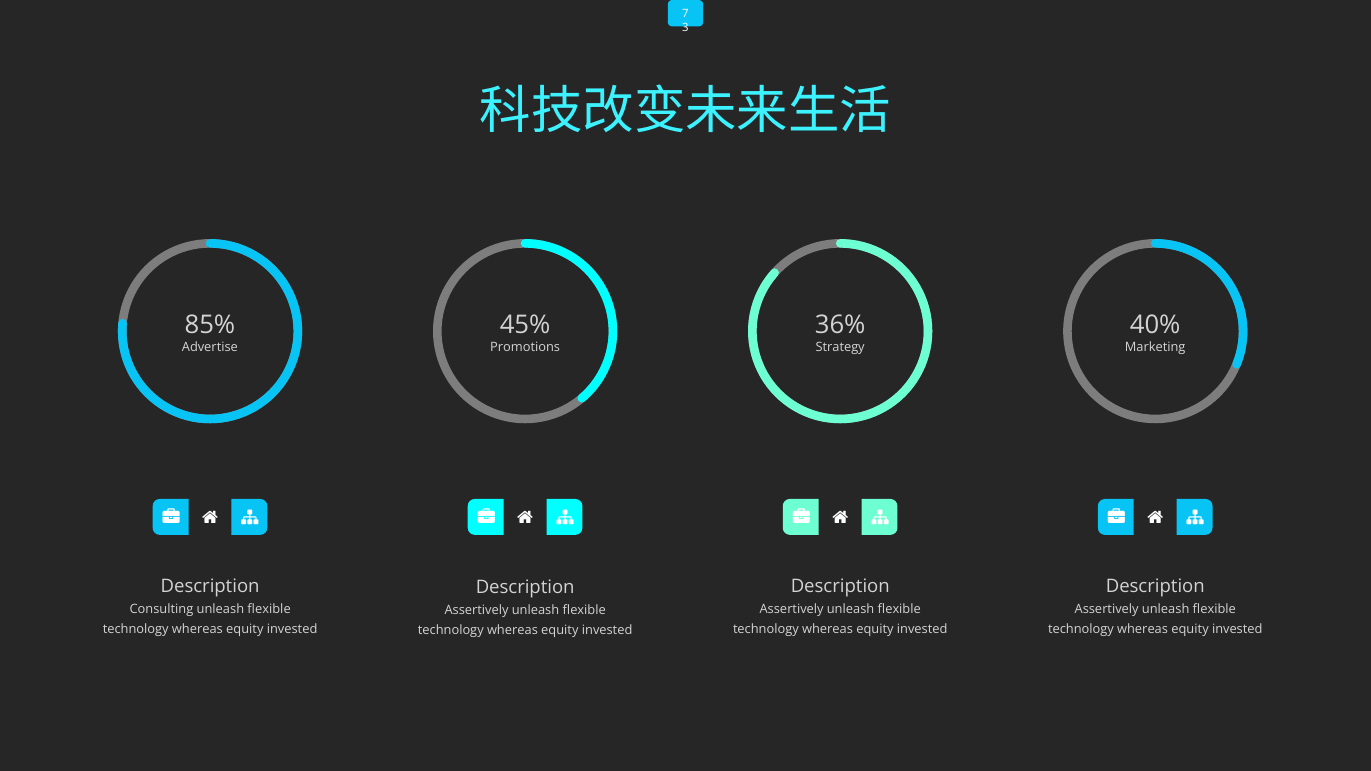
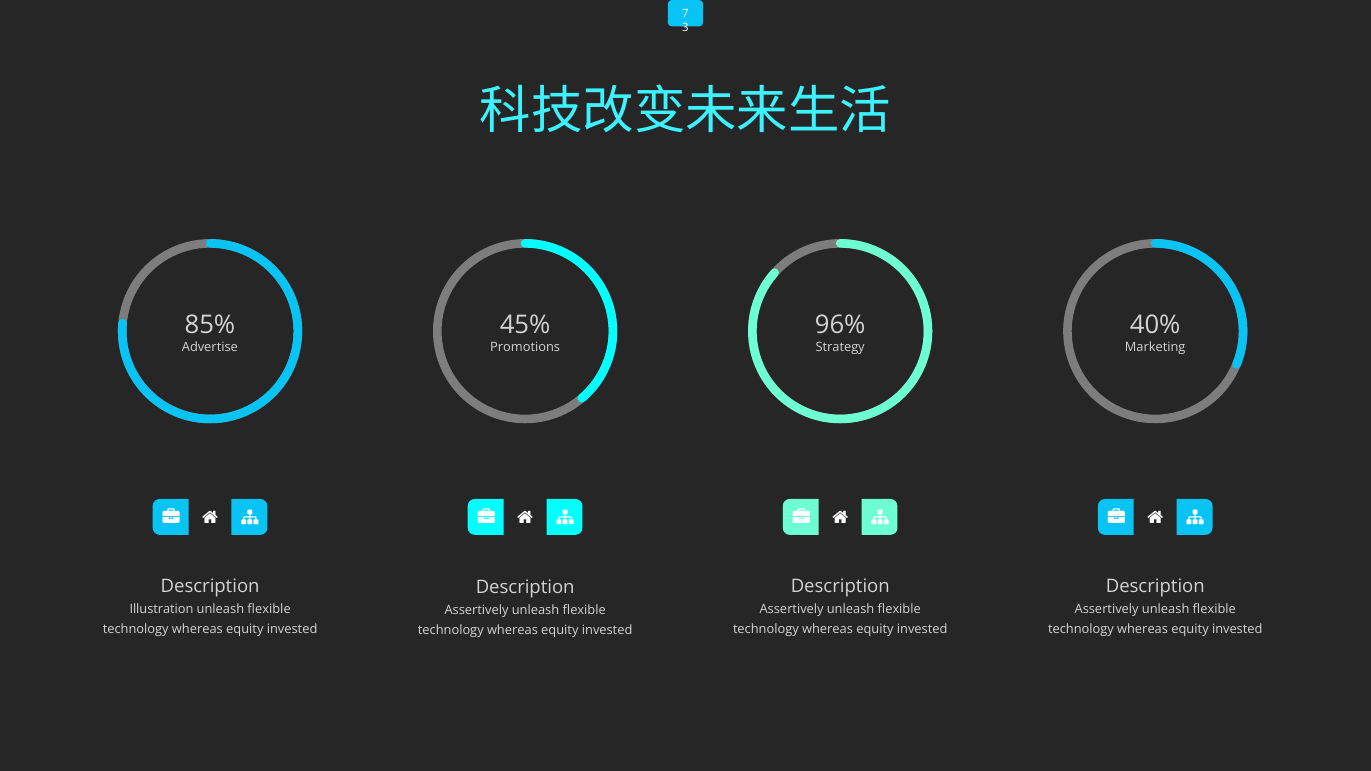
36%: 36% -> 96% (840, 325)
Consulting: Consulting -> Illustration (161, 610)
